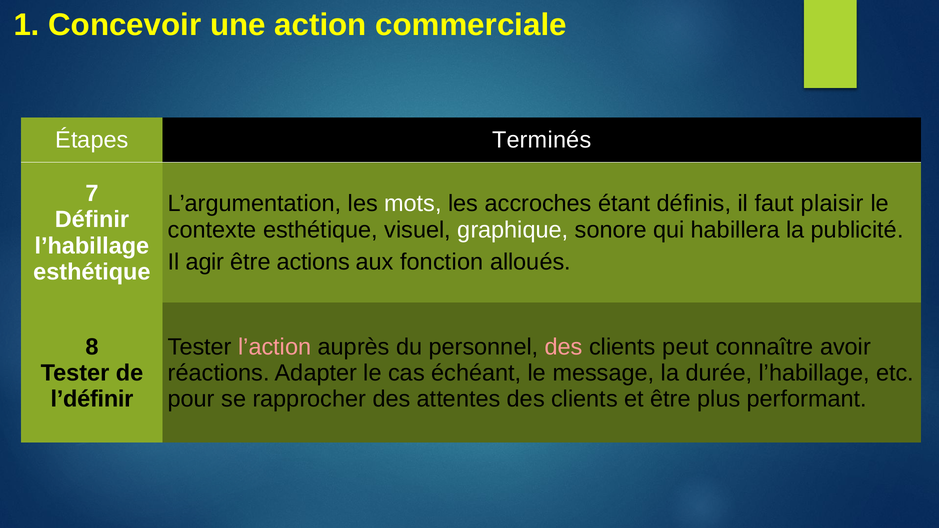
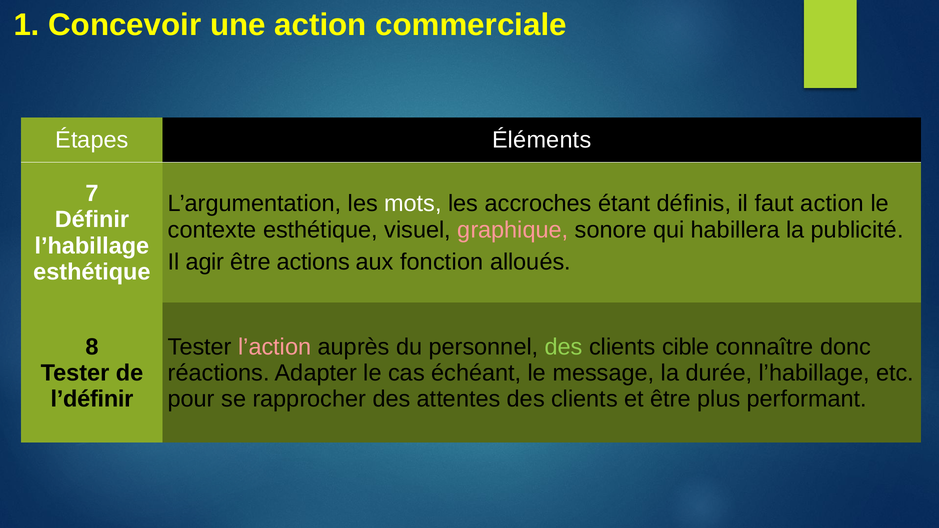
Terminés: Terminés -> Éléments (542, 140)
faut plaisir: plaisir -> action (832, 204)
graphique colour: white -> pink (513, 230)
des colour: pink -> light green (564, 347)
peut: peut -> cible (686, 347)
avoir: avoir -> donc (845, 347)
